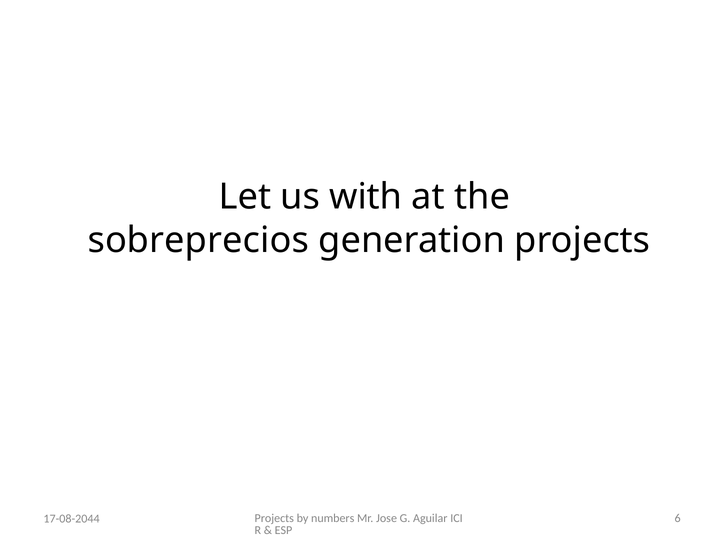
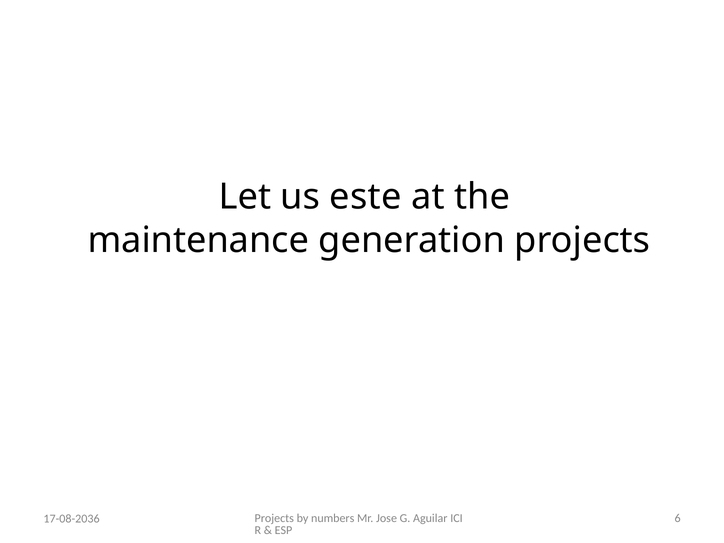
with: with -> este (366, 197)
sobreprecios: sobreprecios -> maintenance (198, 240)
17-08-2044: 17-08-2044 -> 17-08-2036 (72, 519)
